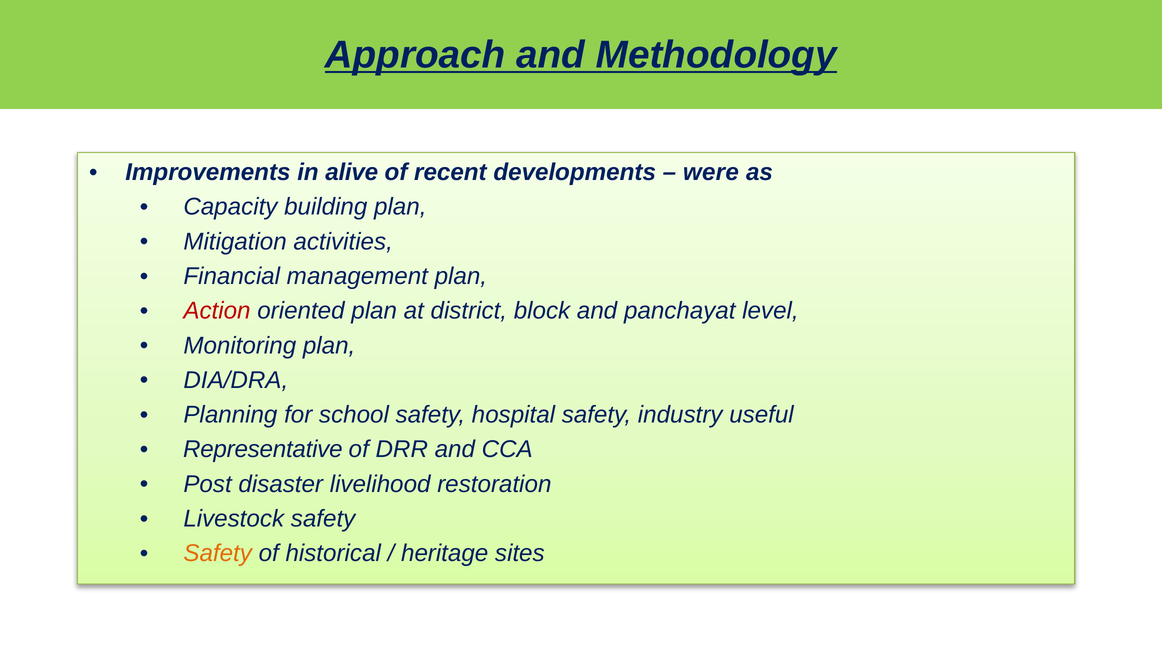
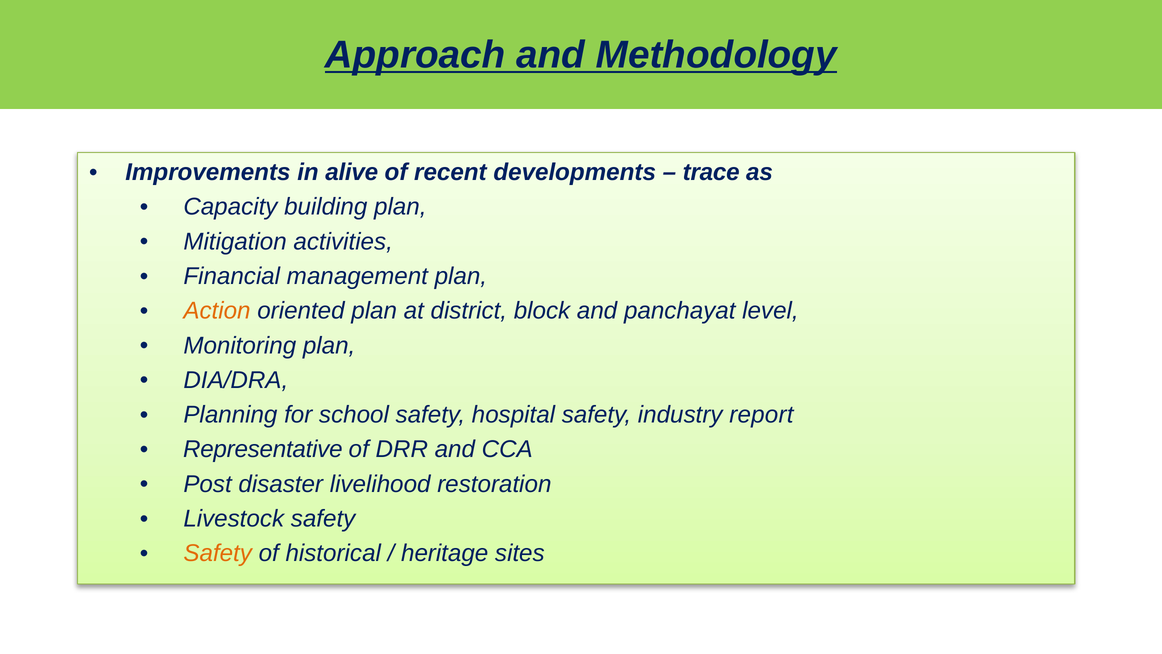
were: were -> trace (711, 172)
Action colour: red -> orange (217, 311)
useful: useful -> report (761, 415)
